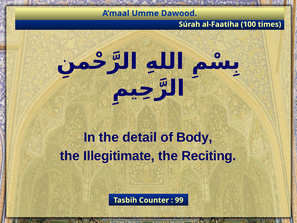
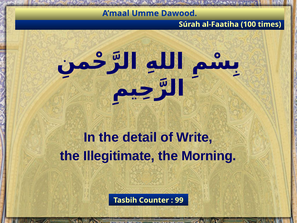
Body: Body -> Write (194, 137)
Reciting: Reciting -> Morning (209, 156)
